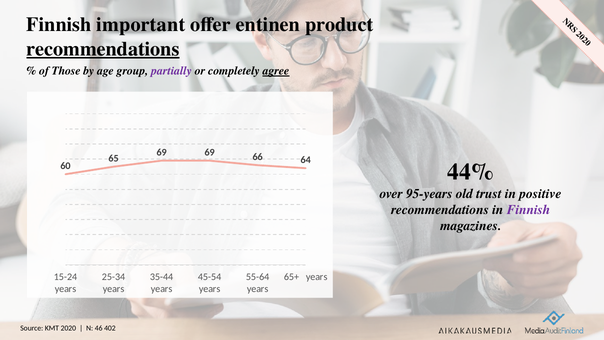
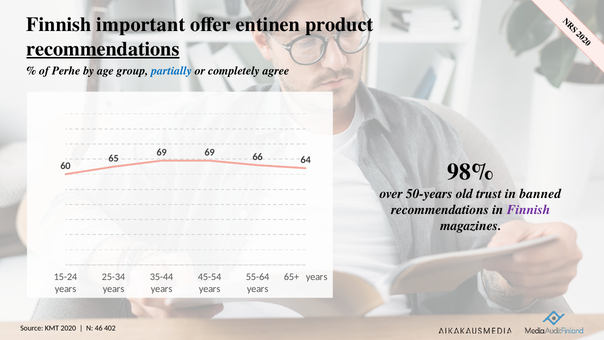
Those: Those -> Perhe (66, 71)
partially colour: purple -> blue (172, 71)
agree underline: present -> none (276, 71)
44%: 44% -> 98% (471, 172)
95-years: 95-years -> 50-years (429, 194)
positive: positive -> banned (540, 194)
